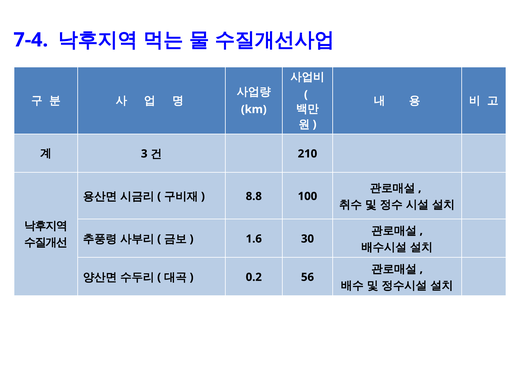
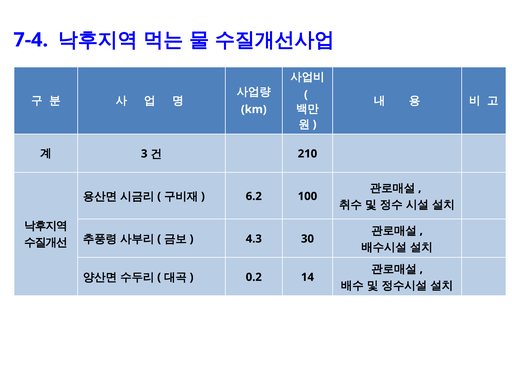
8.8: 8.8 -> 6.2 (254, 196)
1.6: 1.6 -> 4.3 (254, 239)
56: 56 -> 14 (307, 277)
